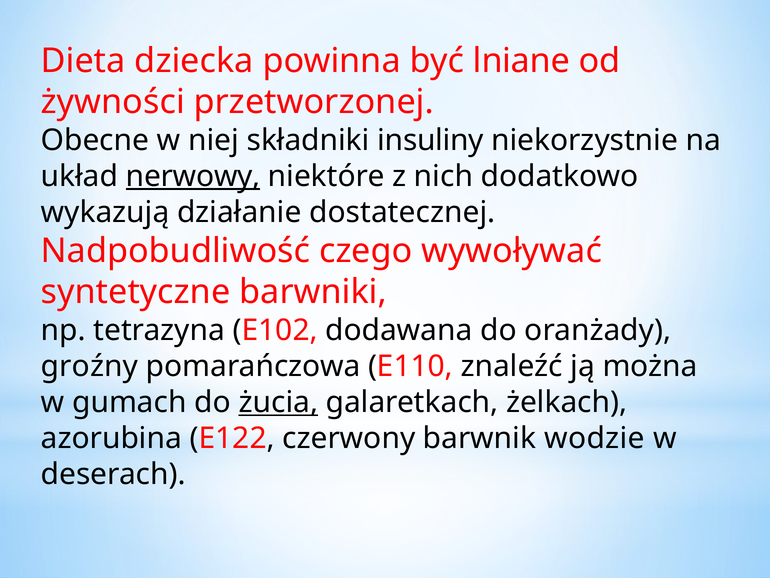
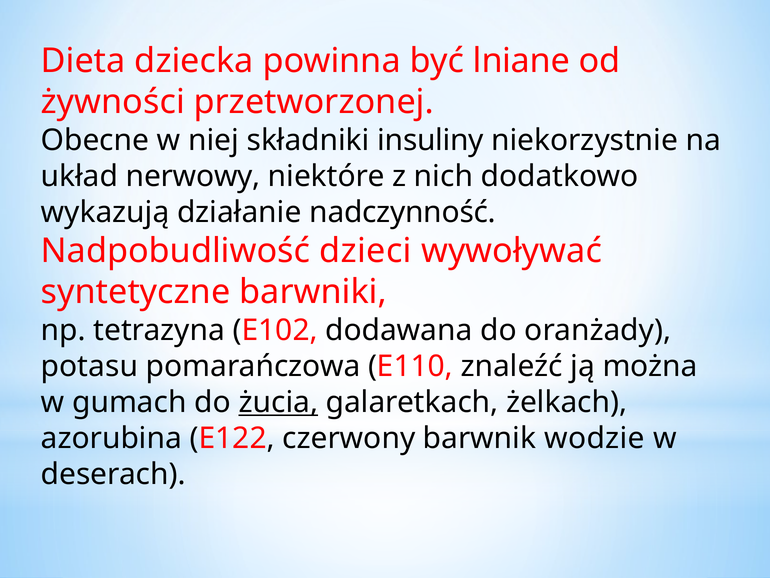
nerwowy underline: present -> none (193, 176)
dostatecznej: dostatecznej -> nadczynność (403, 212)
czego: czego -> dzieci (366, 251)
groźny: groźny -> potasu (89, 366)
